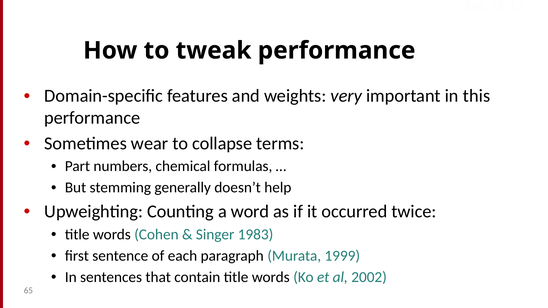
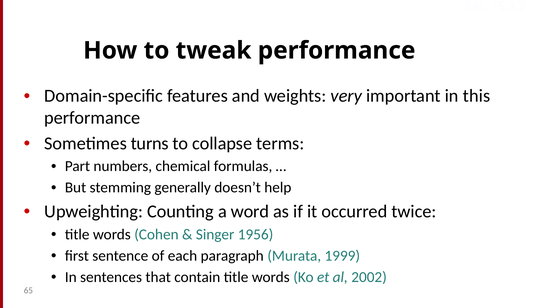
wear: wear -> turns (150, 144)
1983: 1983 -> 1956 (256, 235)
